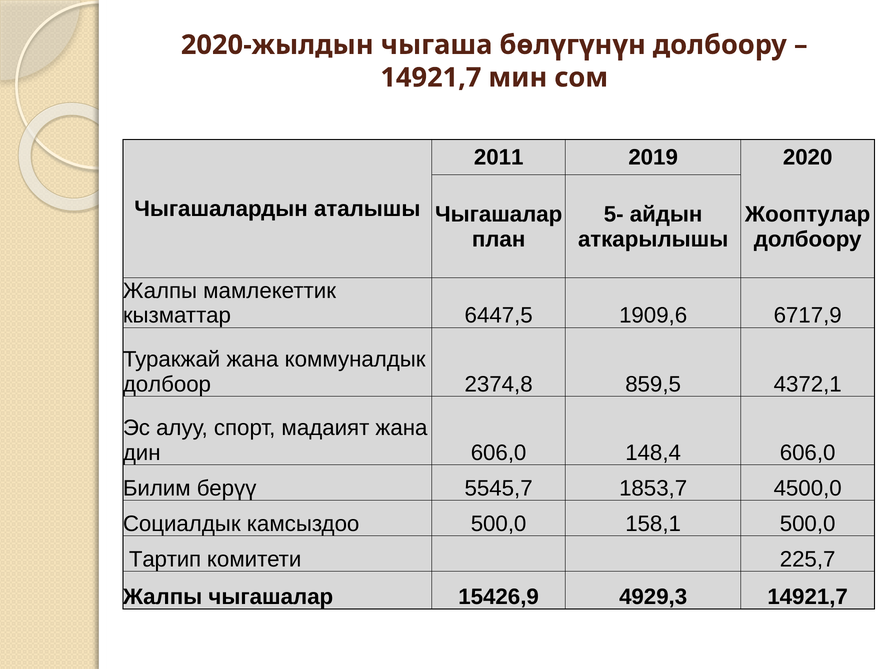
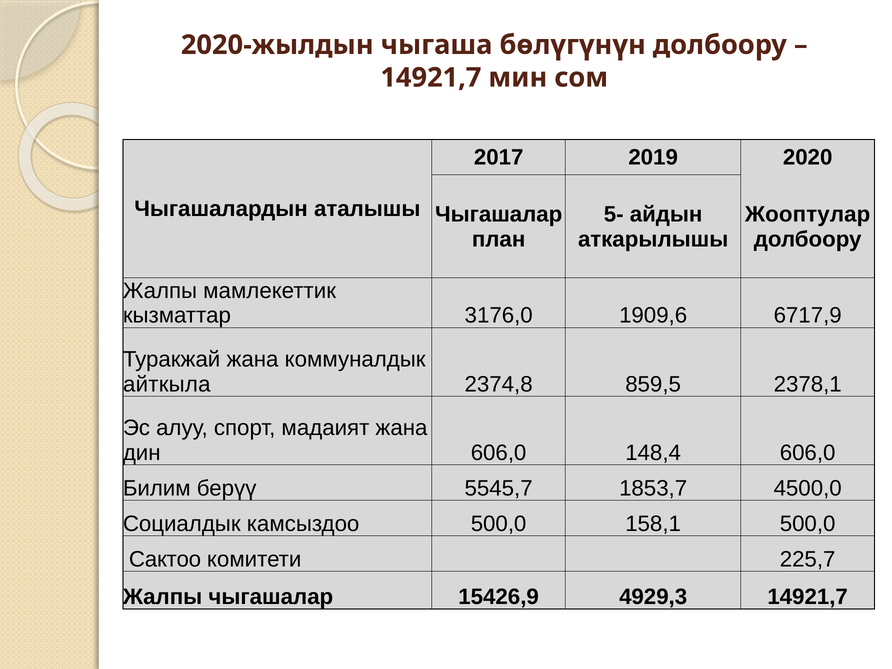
2011: 2011 -> 2017 (499, 158)
6447,5: 6447,5 -> 3176,0 (499, 316)
долбоор: долбоор -> айткыла (167, 384)
4372,1: 4372,1 -> 2378,1 (808, 384)
Тартип: Тартип -> Сактоо (165, 559)
